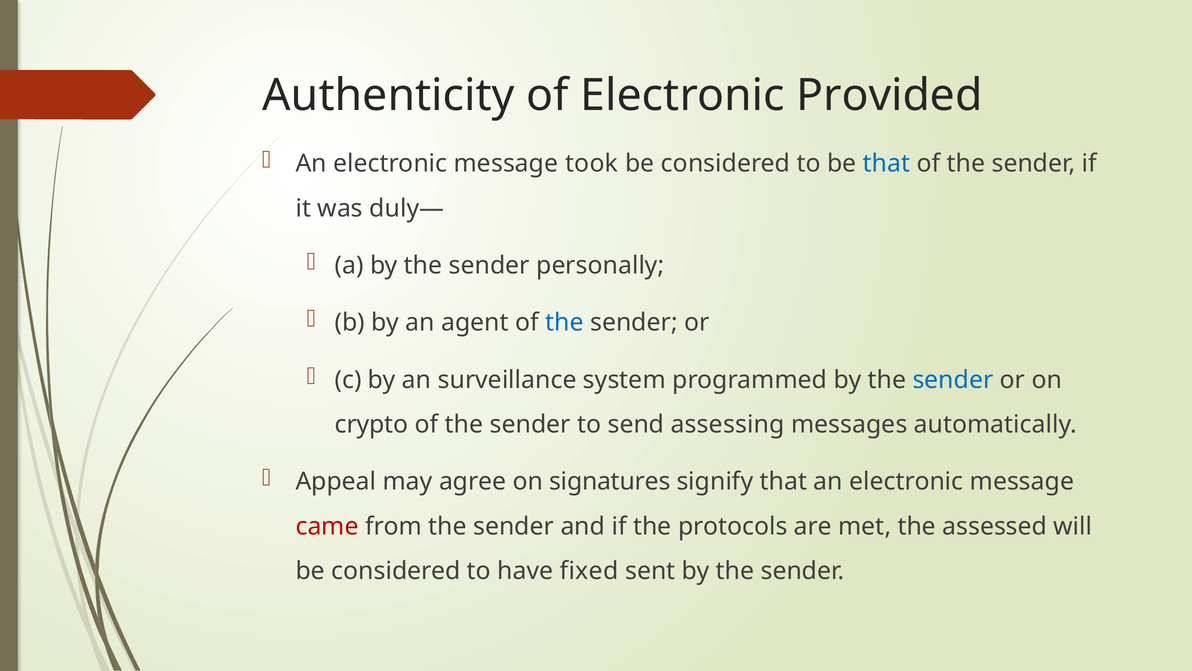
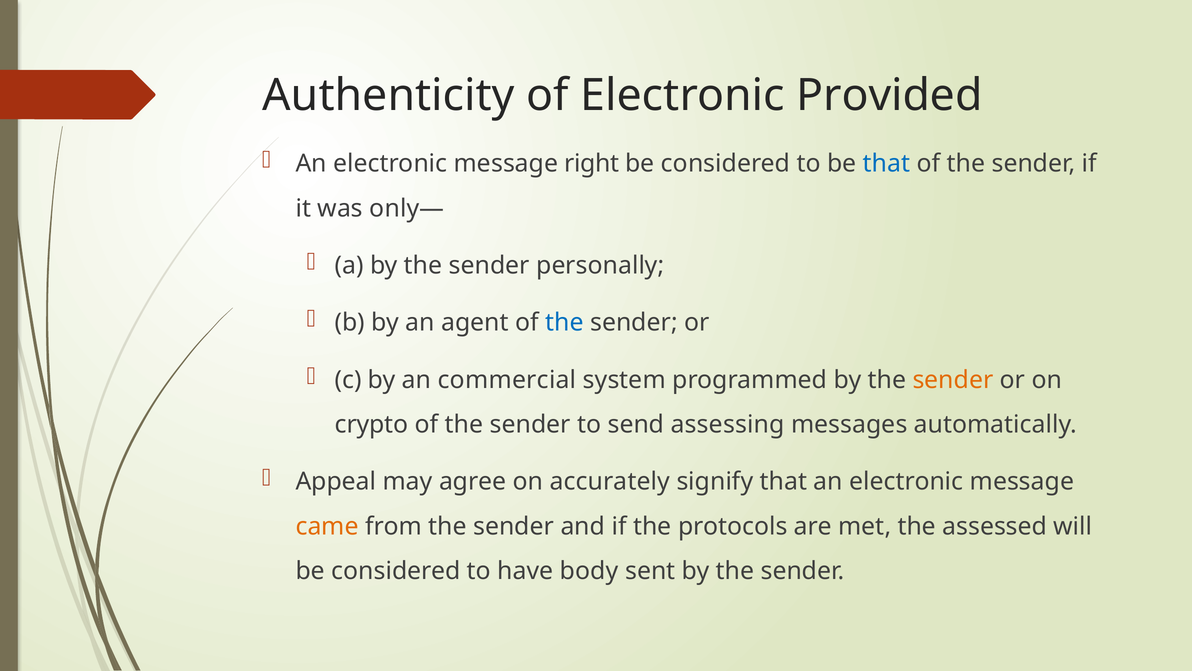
took: took -> right (592, 163)
duly—: duly— -> only— (407, 208)
surveillance: surveillance -> commercial (507, 380)
sender colour: blue -> orange (953, 380)
signatures: signatures -> accurately (610, 481)
came colour: red -> orange (327, 526)
fixed: fixed -> body (589, 571)
